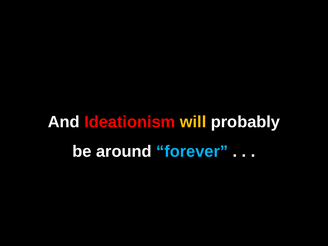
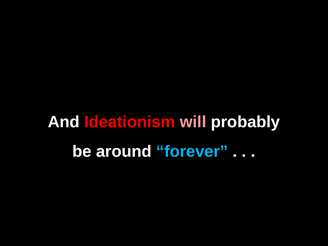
will colour: yellow -> pink (193, 122)
